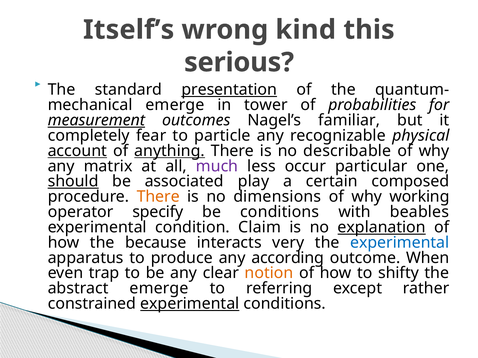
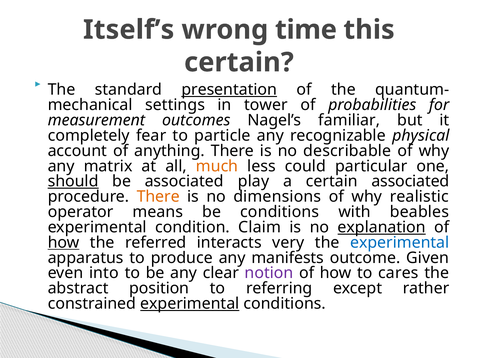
kind: kind -> time (306, 30)
serious: serious -> certain (239, 62)
emerge: emerge -> settings (175, 105)
measurement underline: present -> none (96, 120)
account underline: present -> none (77, 151)
anything underline: present -> none (170, 151)
much colour: purple -> orange (217, 166)
occur: occur -> could (305, 166)
certain composed: composed -> associated (410, 182)
working: working -> realistic (419, 197)
specify: specify -> means (158, 212)
how underline: none -> present (64, 243)
because: because -> referred (156, 243)
according: according -> manifests (288, 258)
When: When -> Given (428, 258)
trap: trap -> into (104, 273)
notion colour: orange -> purple (269, 273)
shifty: shifty -> cares (398, 273)
abstract emerge: emerge -> position (159, 289)
